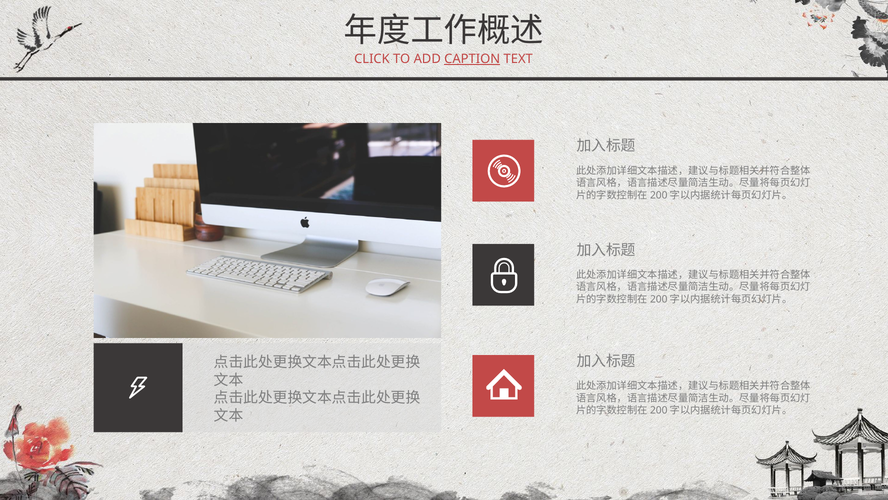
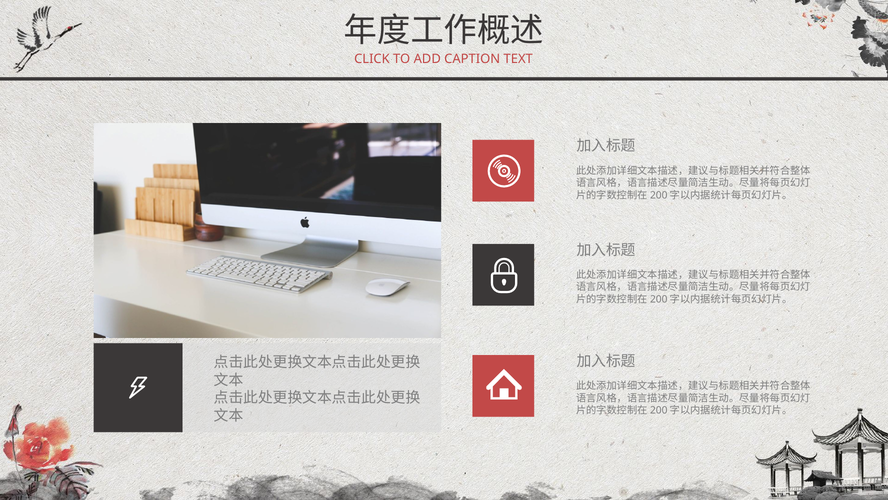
CAPTION underline: present -> none (472, 59)
